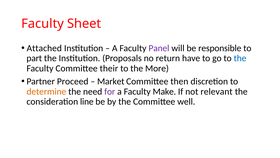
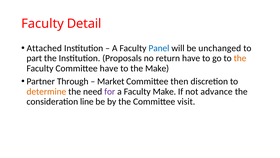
Sheet: Sheet -> Detail (84, 24)
Panel colour: purple -> blue (159, 48)
responsible: responsible -> unchanged (220, 48)
the colour: blue -> orange (240, 58)
Committee their: their -> have (109, 68)
the More: More -> Make (157, 68)
Proceed: Proceed -> Through (73, 81)
relevant: relevant -> advance (217, 91)
well: well -> visit (186, 101)
